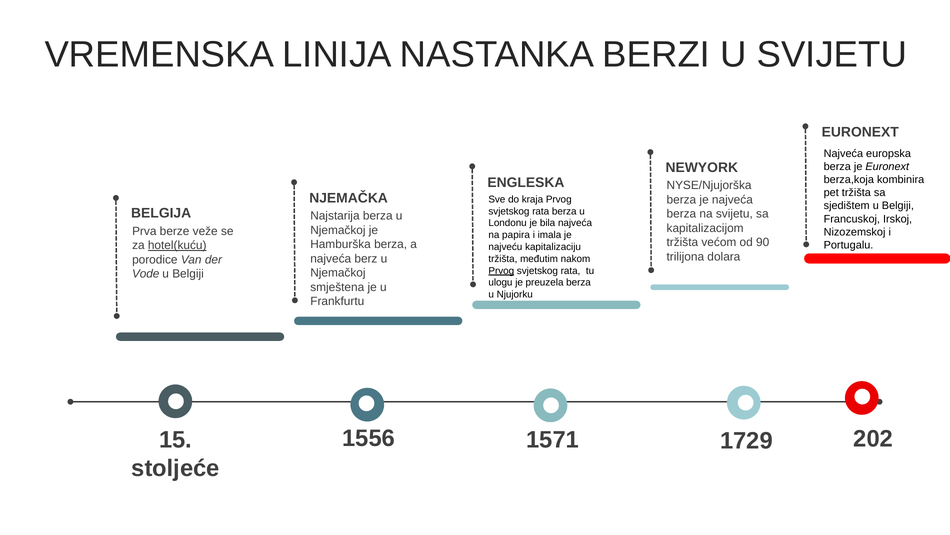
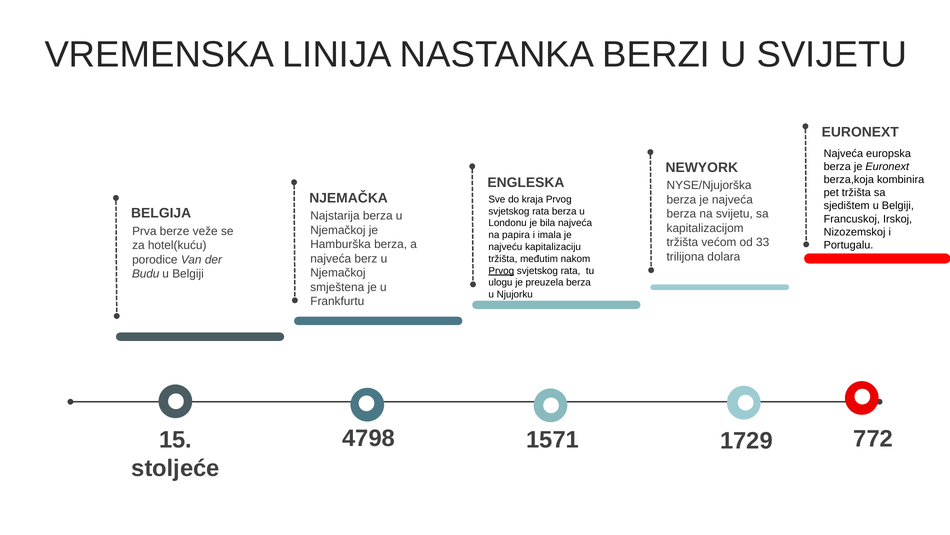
90: 90 -> 33 (763, 242)
hotel(kuću underline: present -> none (177, 245)
Vode: Vode -> Budu (146, 274)
1556: 1556 -> 4798 (369, 438)
202: 202 -> 772 (873, 439)
